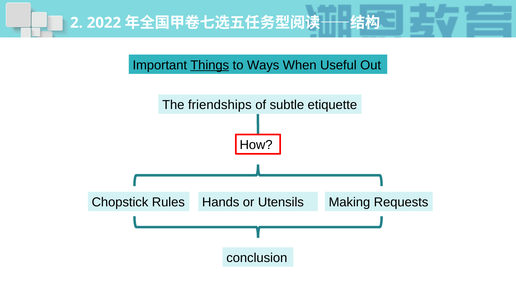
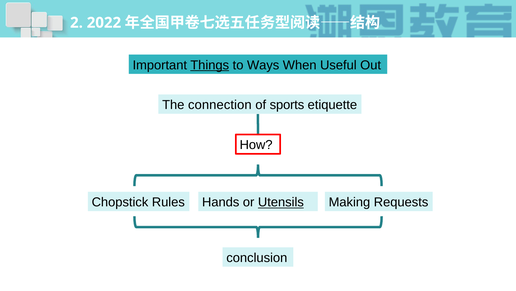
friendships: friendships -> connection (220, 105)
subtle: subtle -> sports (287, 105)
Utensils underline: none -> present (281, 202)
